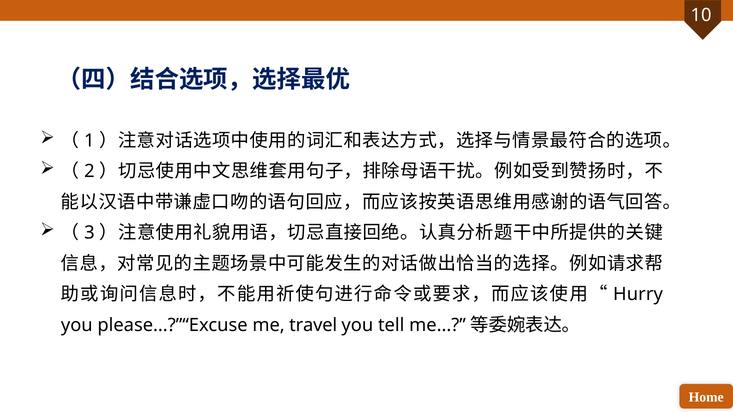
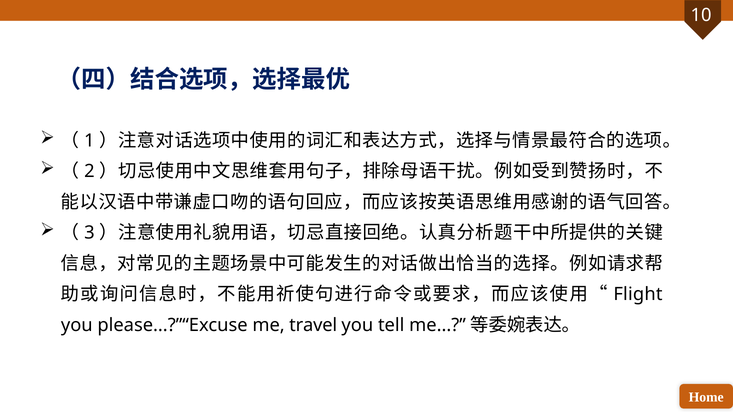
Hurry: Hurry -> Flight (638, 294)
